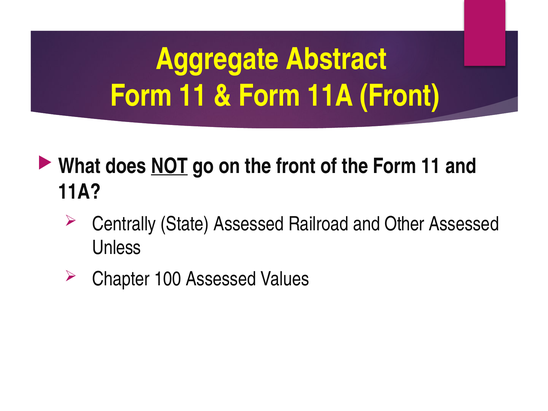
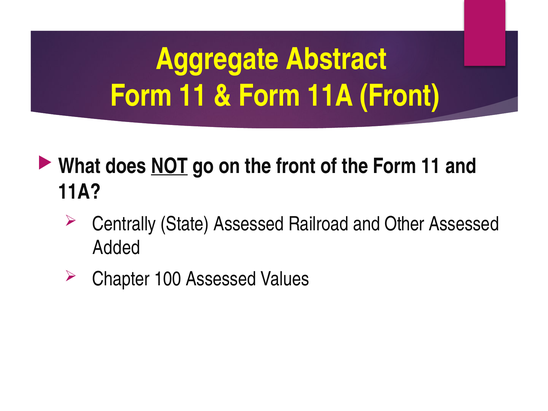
Unless: Unless -> Added (116, 248)
